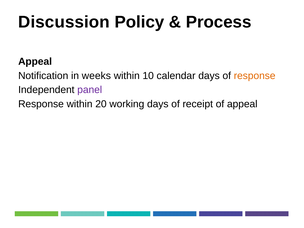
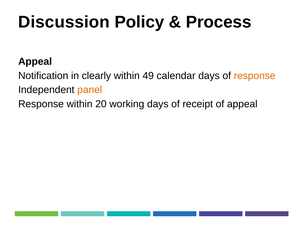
weeks: weeks -> clearly (96, 76)
10: 10 -> 49 (148, 76)
panel colour: purple -> orange (90, 90)
